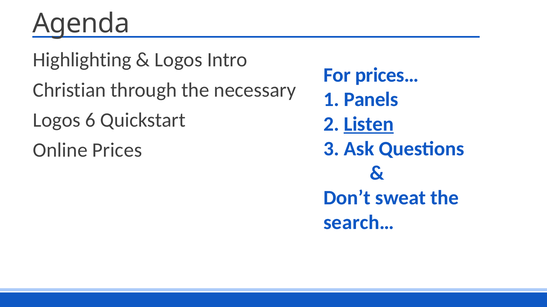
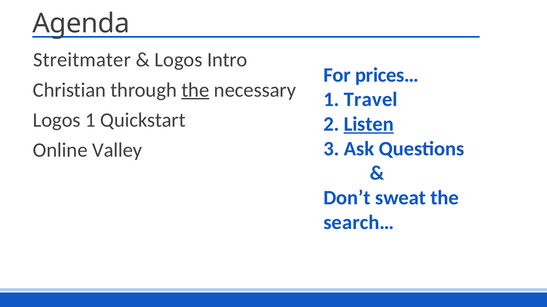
Highlighting: Highlighting -> Streitmater (82, 60)
the underline: none -> present (195, 90)
Panels: Panels -> Travel (371, 100)
Logos 6: 6 -> 1 (90, 120)
Prices: Prices -> Valley (117, 150)
